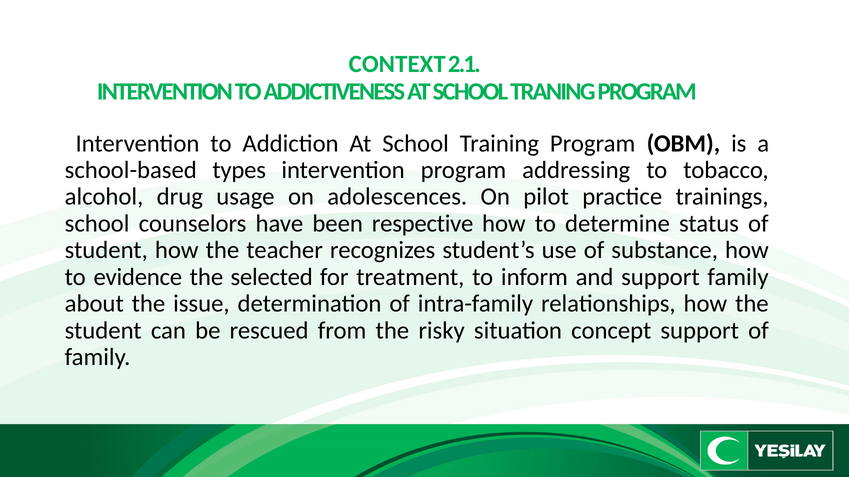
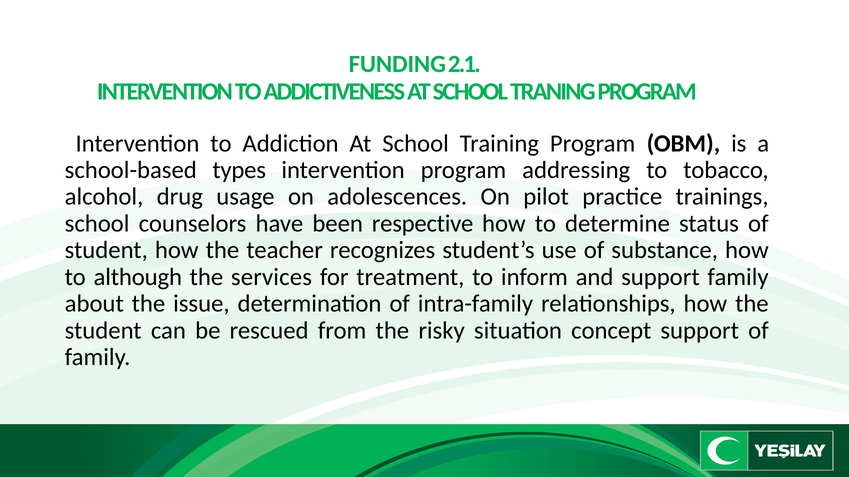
CONTEXT: CONTEXT -> FUNDING (397, 64)
evidence: evidence -> although (138, 277)
selected: selected -> services (271, 277)
